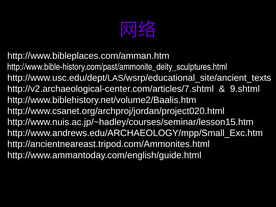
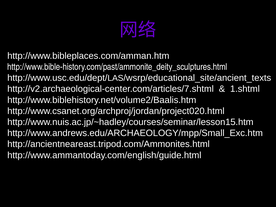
9.shtml: 9.shtml -> 1.shtml (245, 89)
